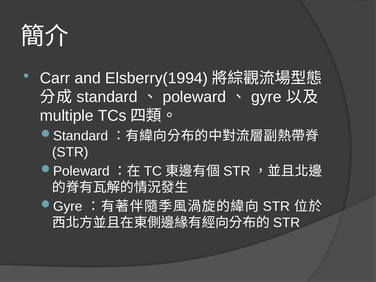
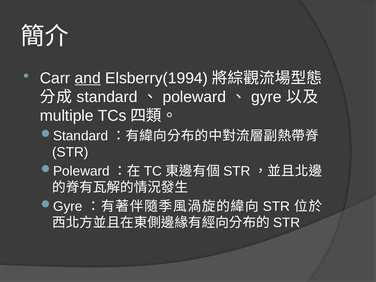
and underline: none -> present (88, 78)
